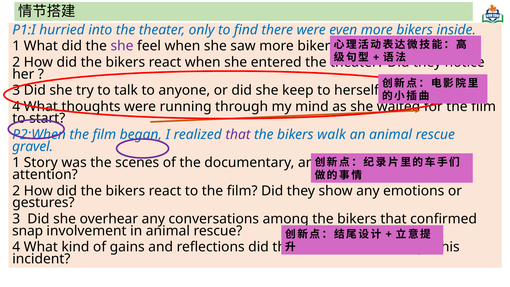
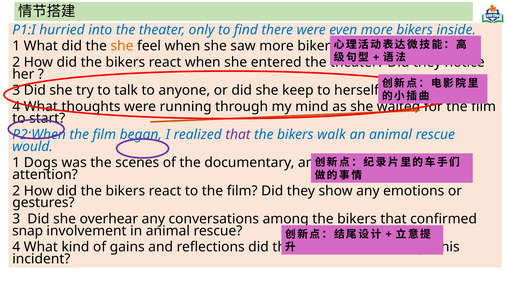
she colour: purple -> orange (122, 46)
gravel: gravel -> would (33, 146)
Story: Story -> Dogs (41, 163)
